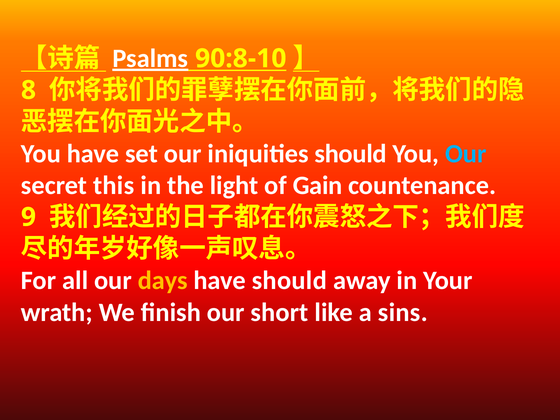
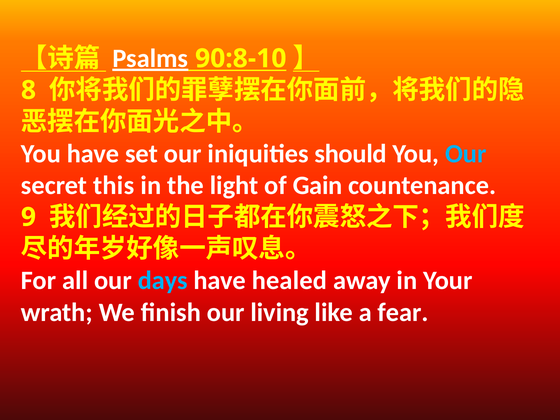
days colour: yellow -> light blue (163, 281)
have should: should -> healed (289, 281)
short: short -> living (280, 312)
sins: sins -> fear (403, 312)
